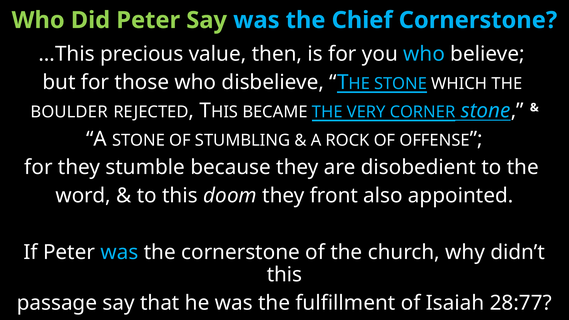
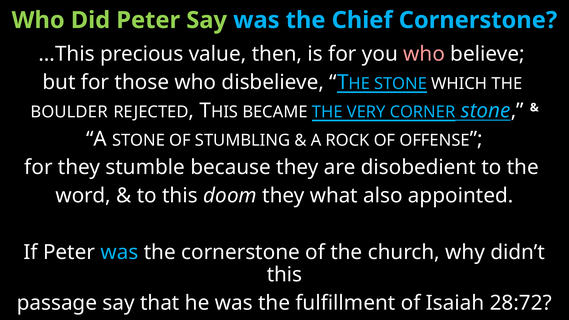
who colour: light blue -> pink (424, 54)
front: front -> what (334, 196)
28:77: 28:77 -> 28:72 (521, 303)
